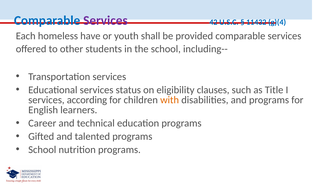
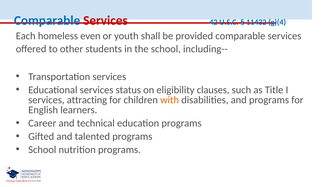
Services colour: purple -> red (105, 20)
have: have -> even (90, 36)
according: according -> attracting (87, 100)
